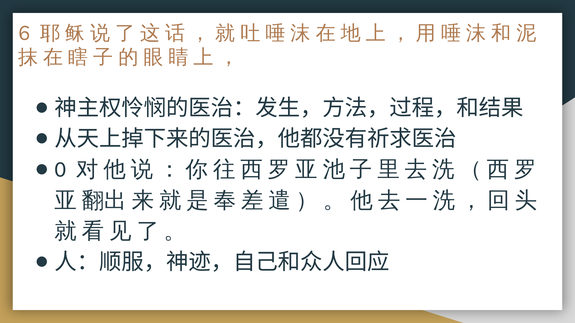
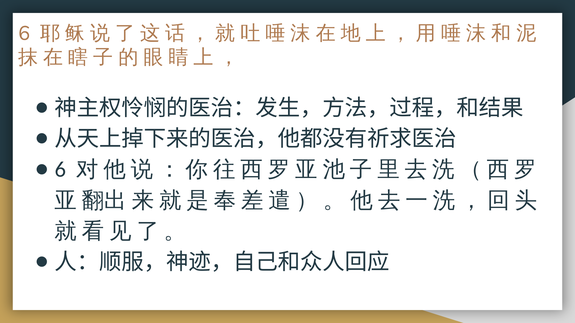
0: 0 -> 6 (60, 170)
